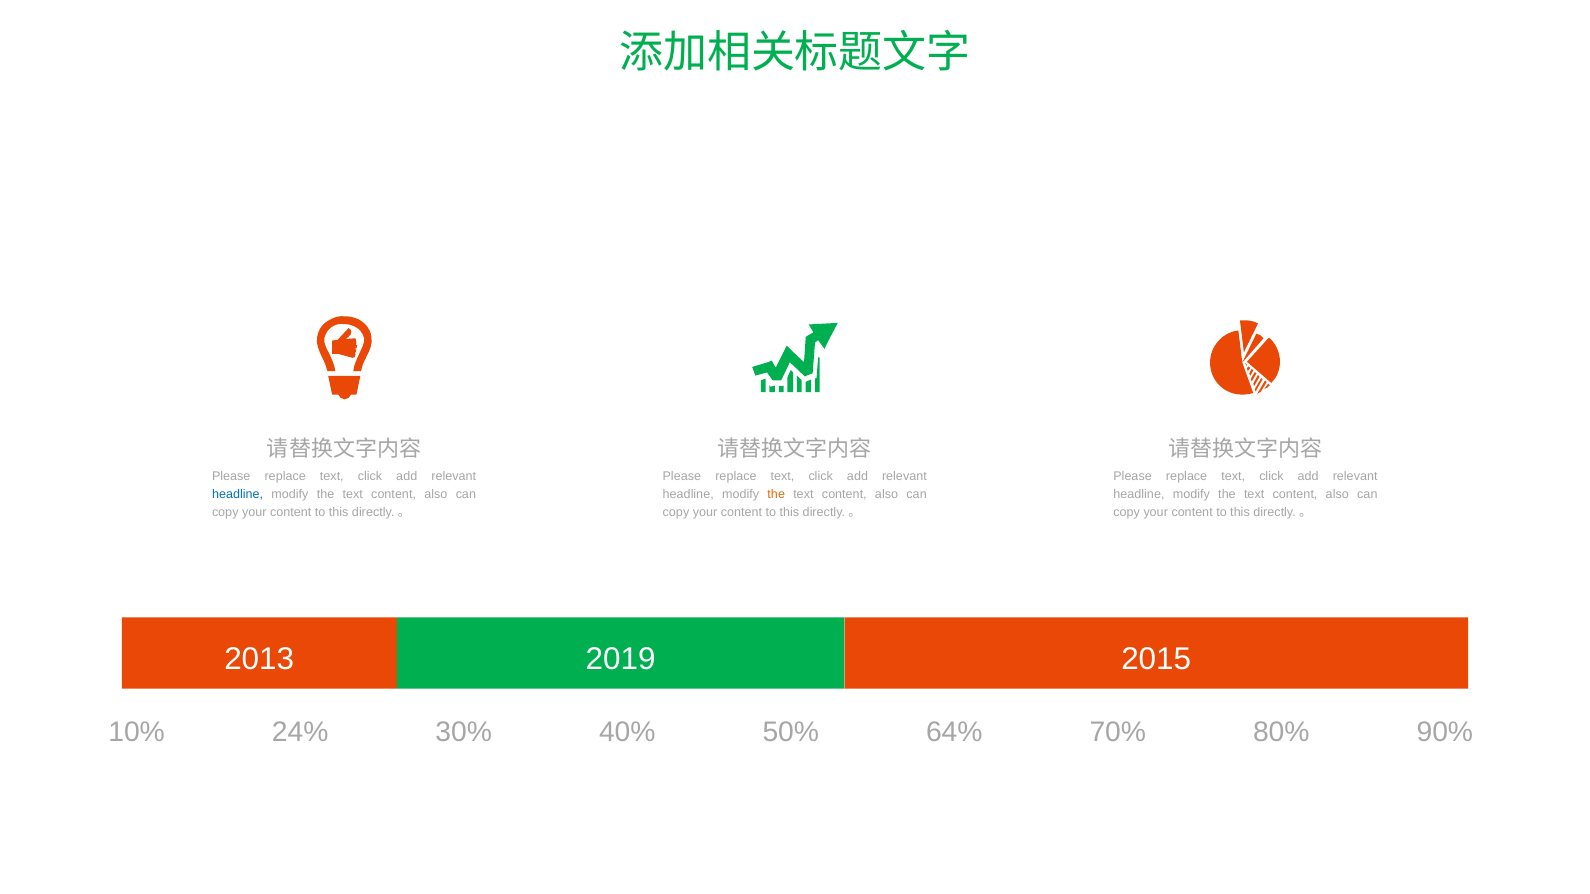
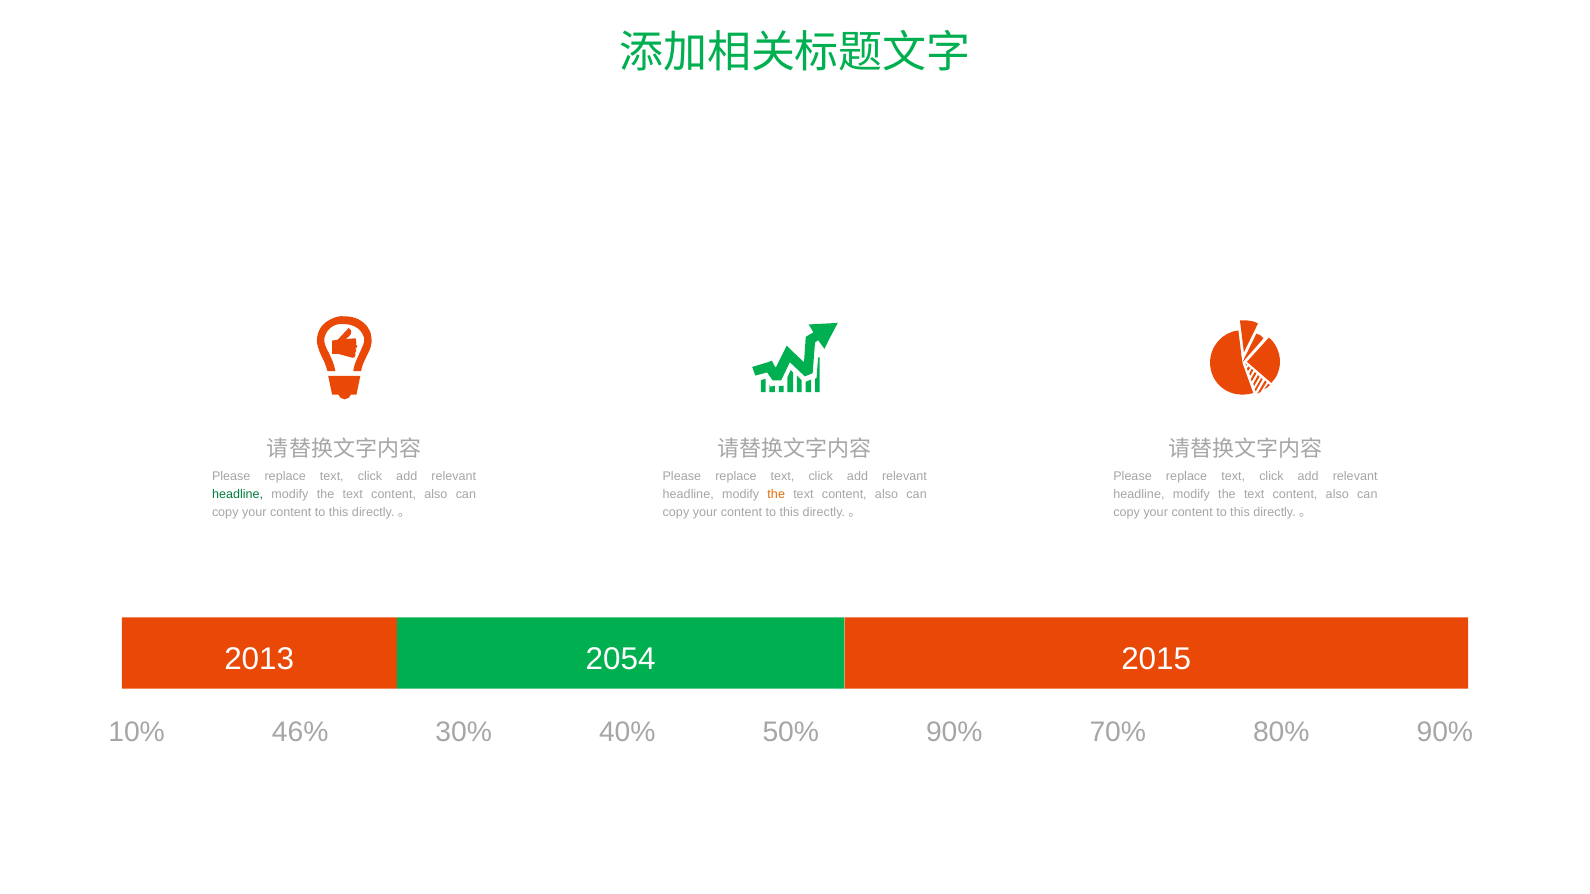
headline colour: blue -> green (238, 494)
2019: 2019 -> 2054 (621, 659)
24%: 24% -> 46% (300, 732)
50% 64%: 64% -> 90% (954, 732)
